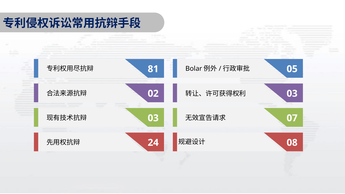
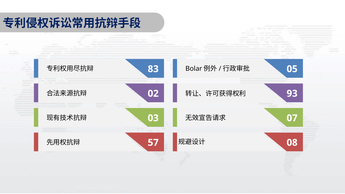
81: 81 -> 83 (153, 69)
03: 03 -> 93 (292, 94)
24: 24 -> 57 (153, 143)
